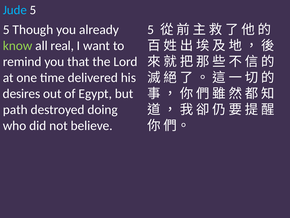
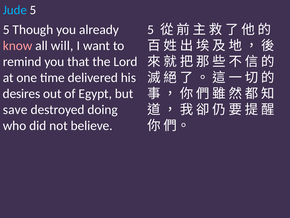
know colour: light green -> pink (18, 46)
real: real -> will (62, 46)
path: path -> save (15, 109)
